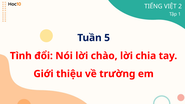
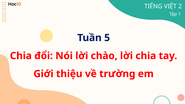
Tình: Tình -> Chia (21, 56)
